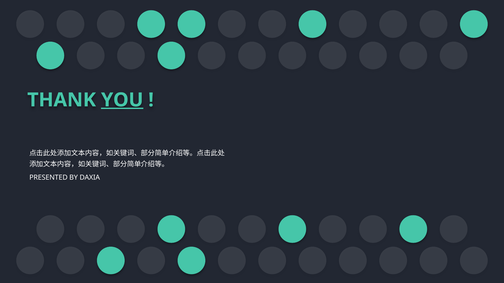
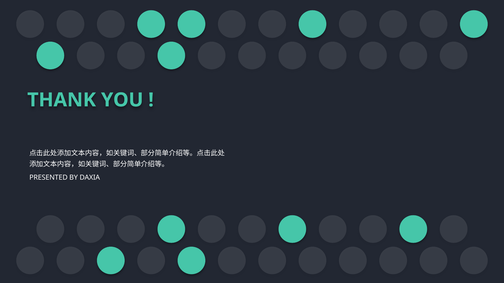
YOU underline: present -> none (122, 100)
